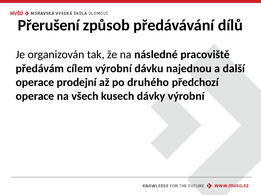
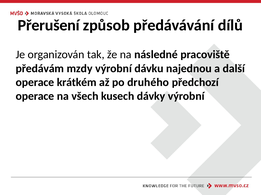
cílem: cílem -> mzdy (80, 69)
prodejní: prodejní -> krátkém (77, 83)
